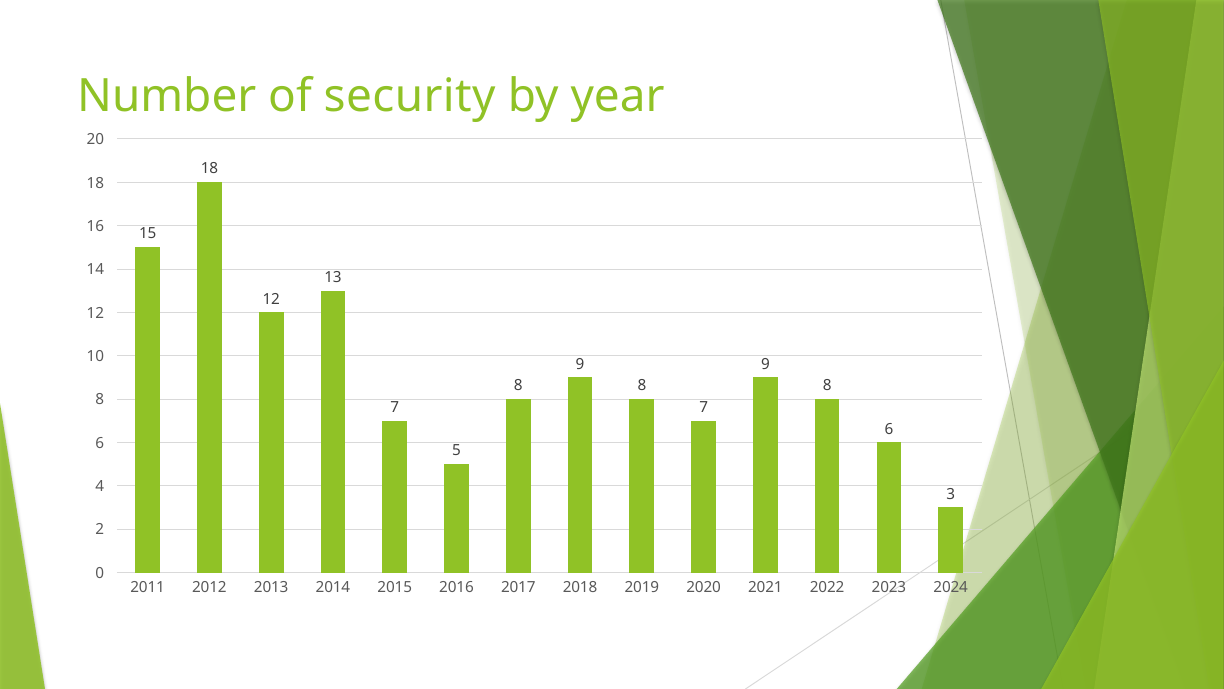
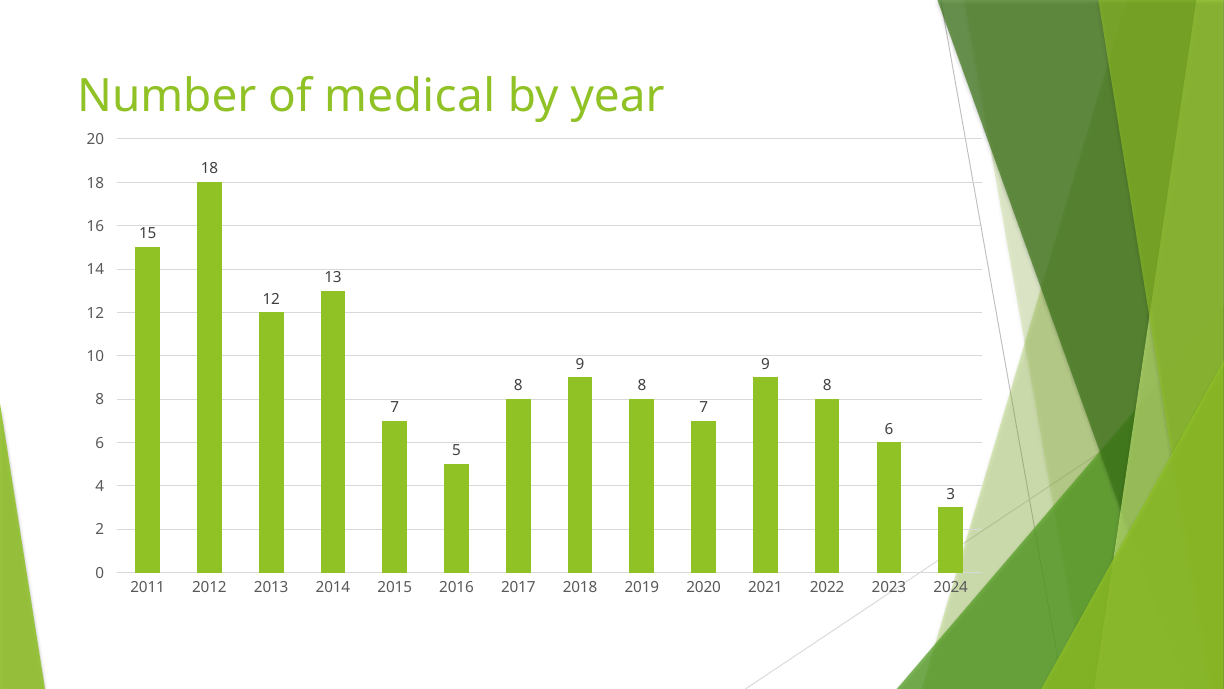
security: security -> medical (410, 97)
